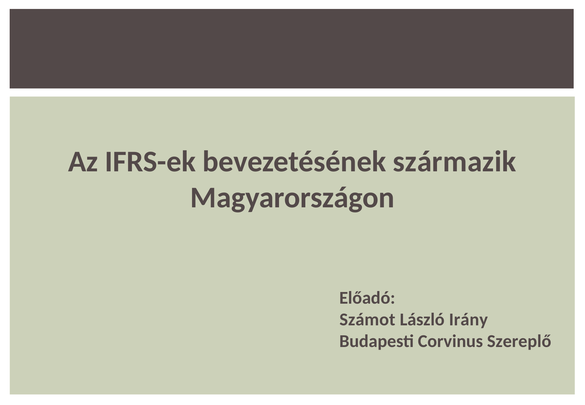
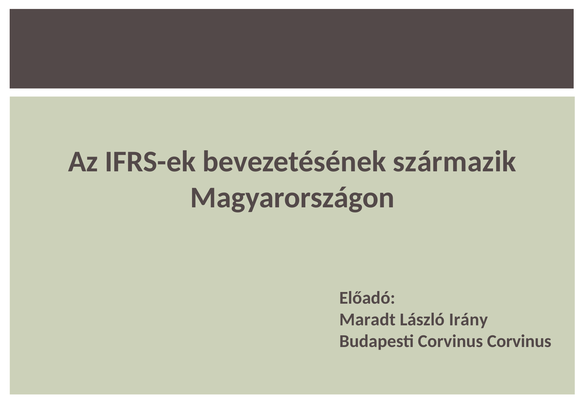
Számot: Számot -> Maradt (367, 320)
Corvinus Szereplő: Szereplő -> Corvinus (519, 341)
